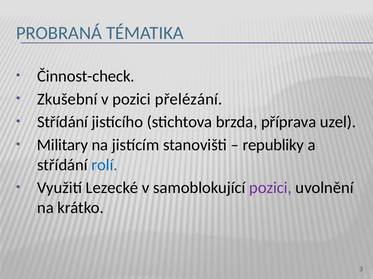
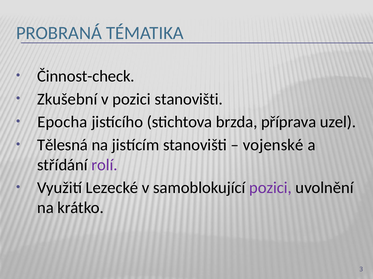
pozici přelézání: přelézání -> stanovišti (189, 99)
Střídání: Střídání -> Epocha (62, 122)
Military: Military -> Tělesná (62, 145)
republiky: republiky -> vojenské (273, 145)
rolí colour: blue -> purple (104, 165)
